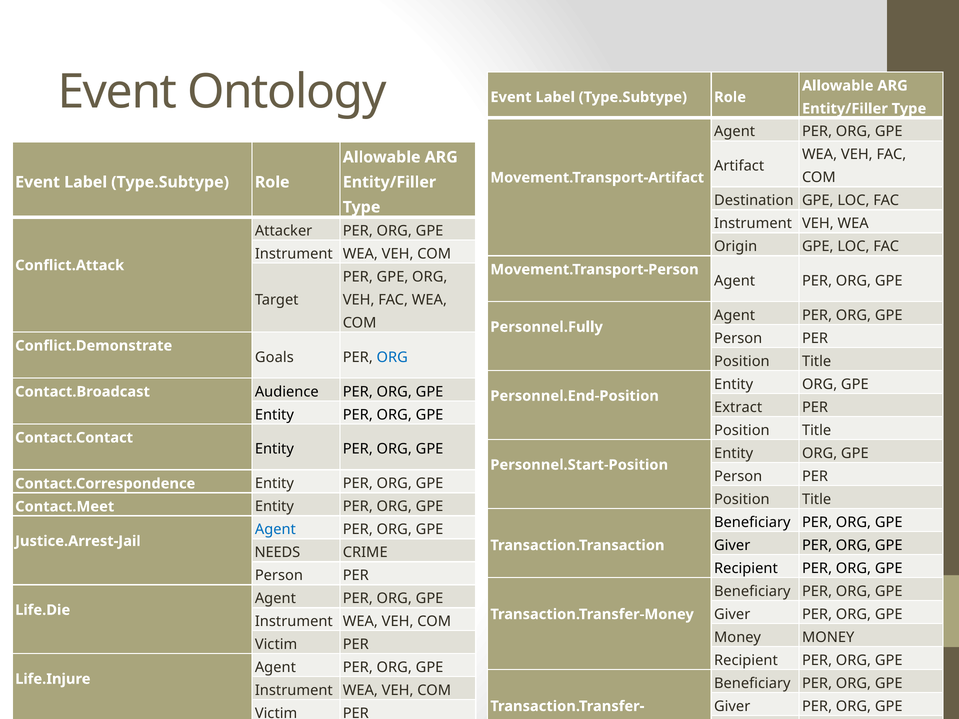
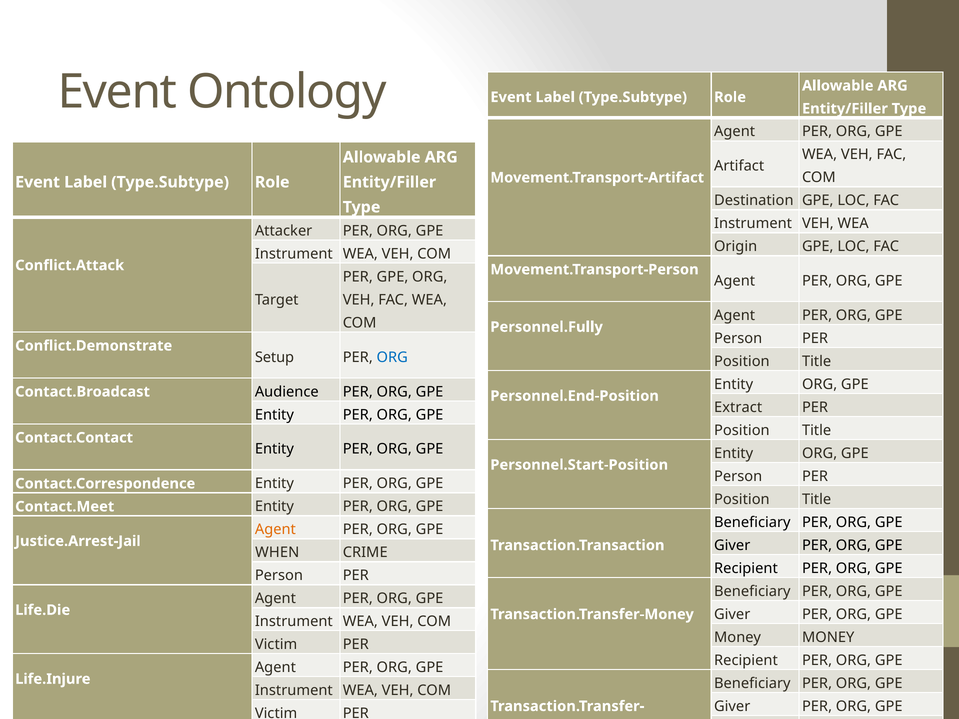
Goals: Goals -> Setup (274, 357)
Agent colour: blue -> orange (275, 530)
NEEDS: NEEDS -> WHEN (277, 553)
